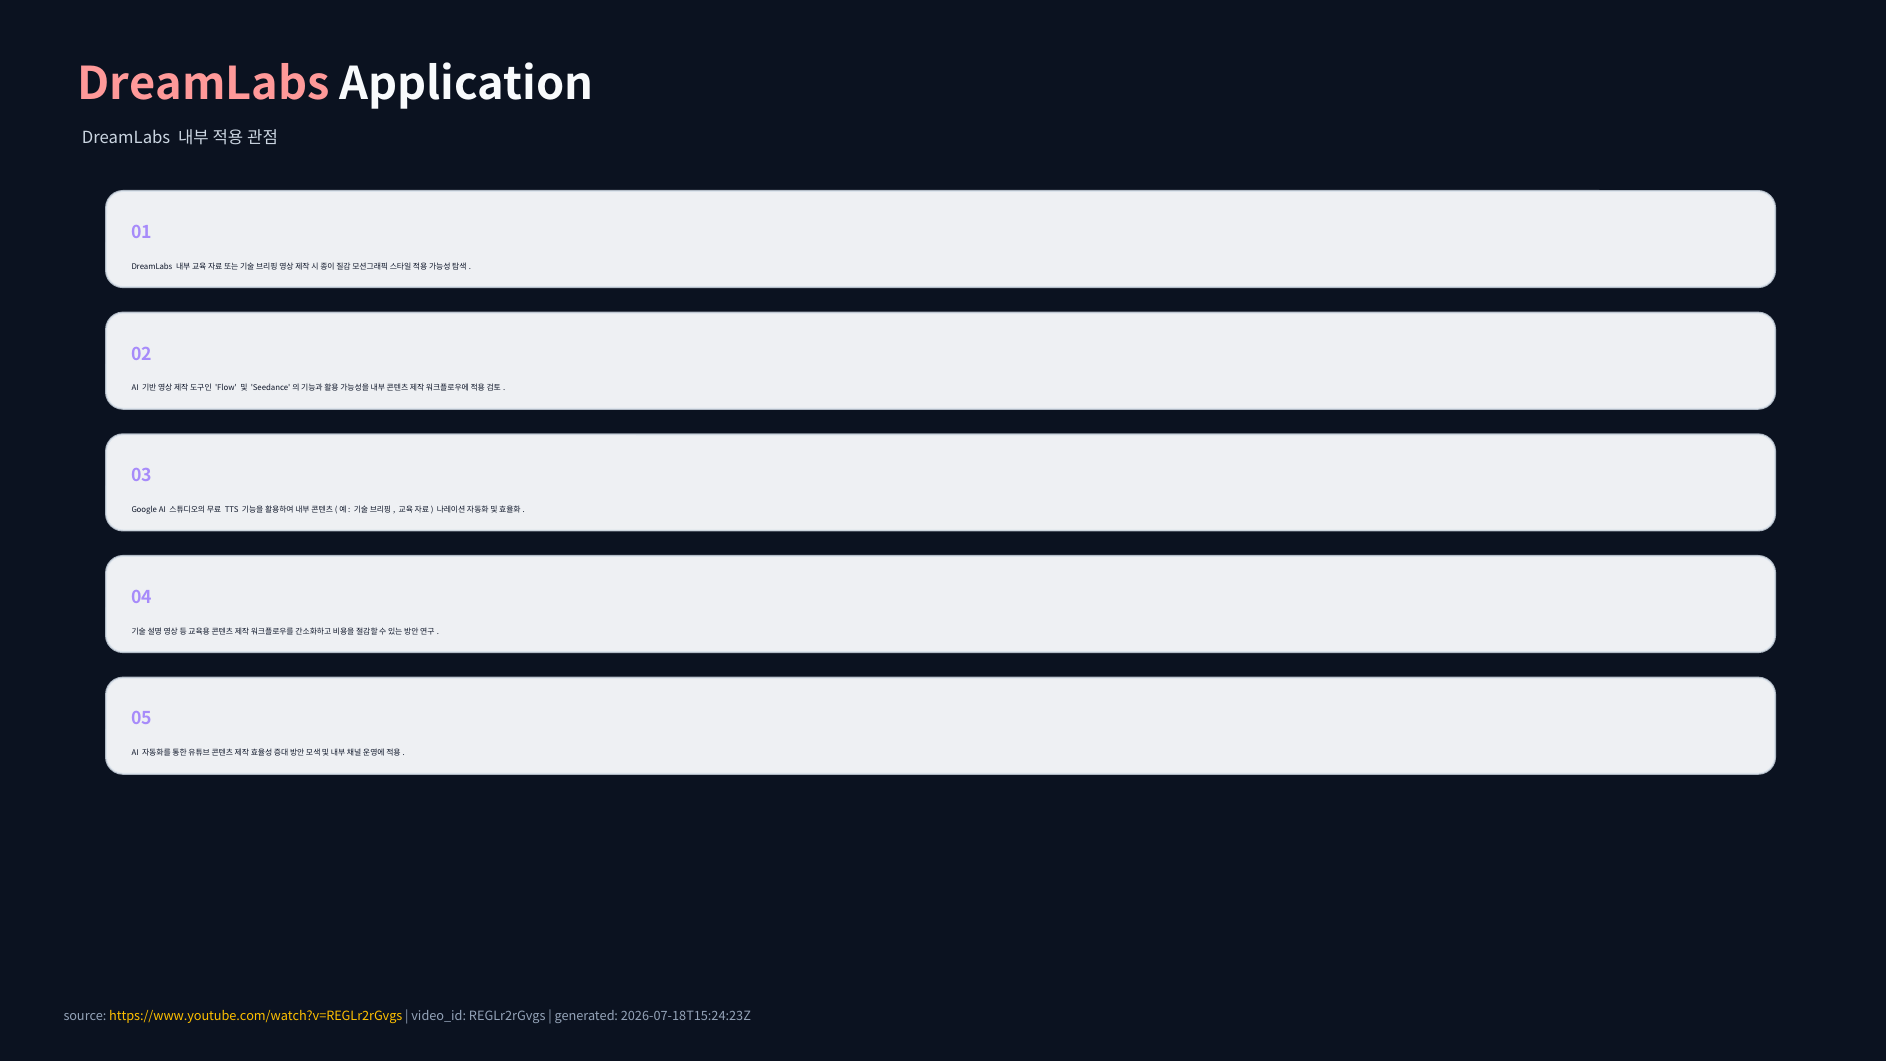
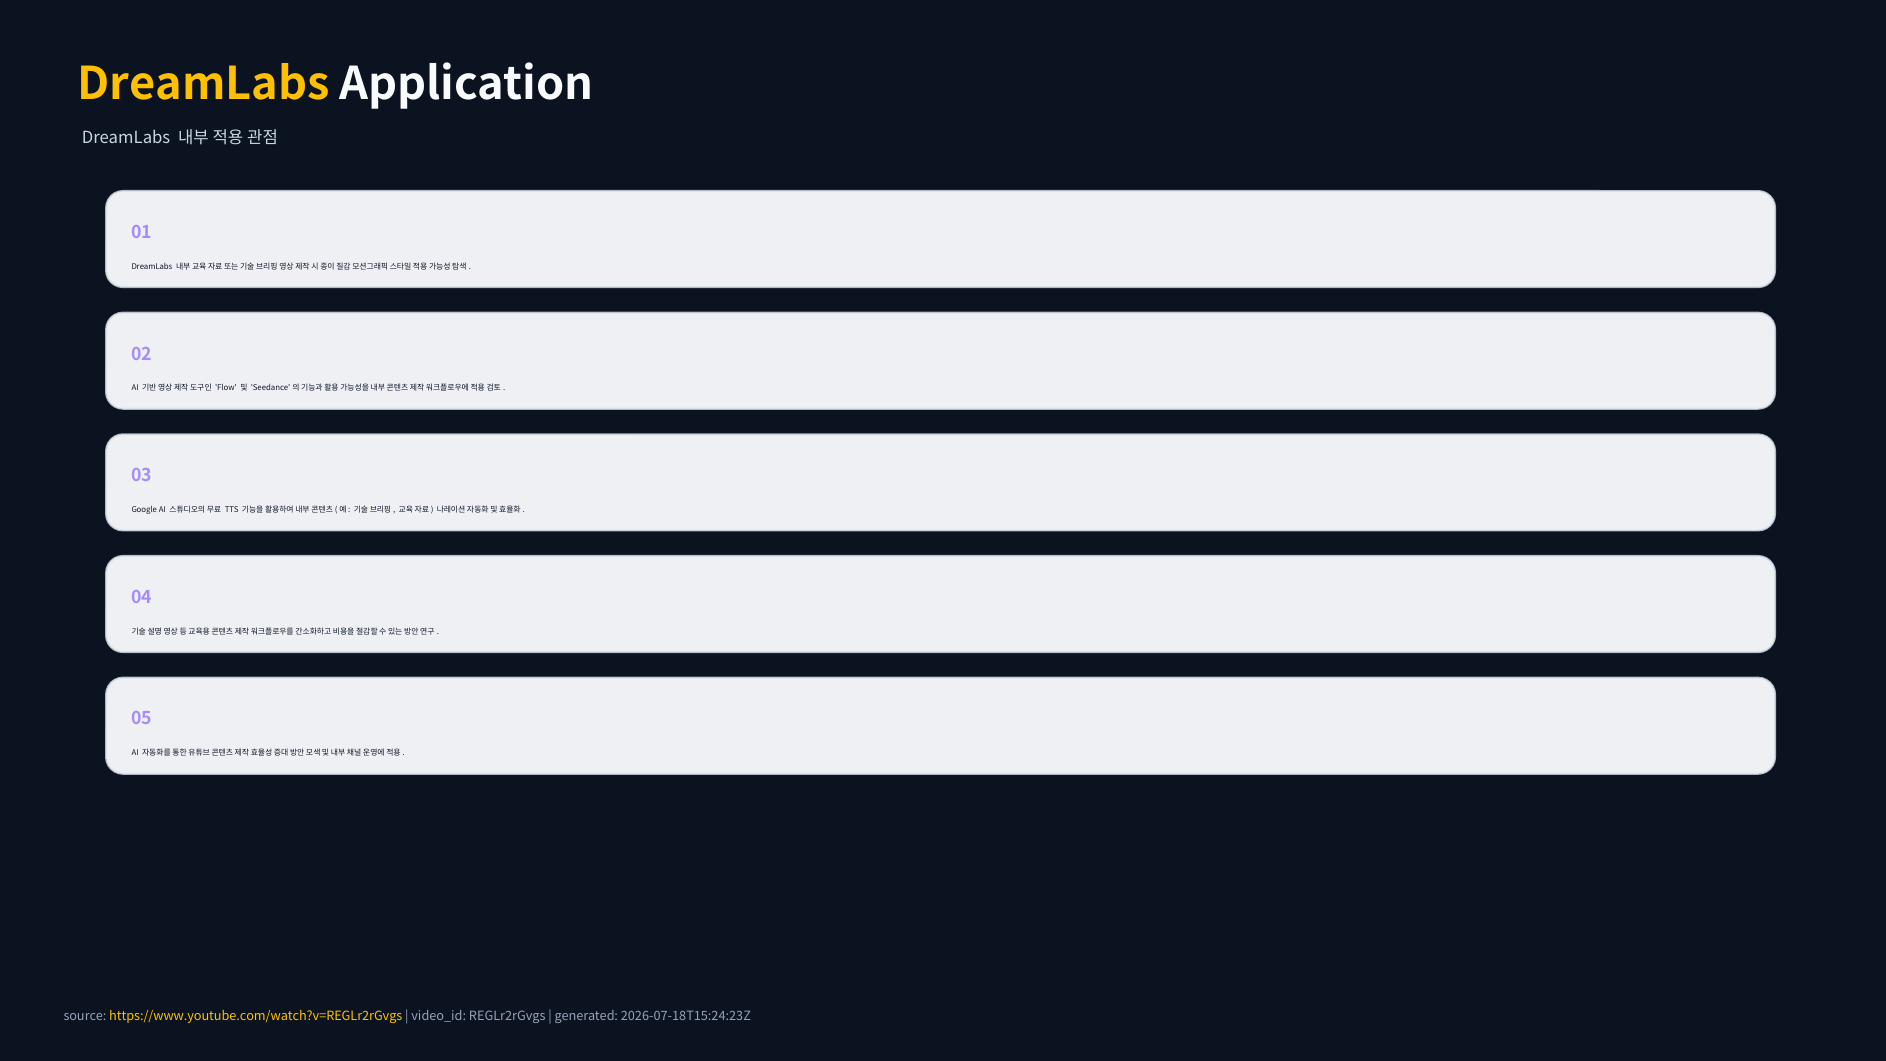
DreamLabs colour: pink -> yellow (204, 84)
